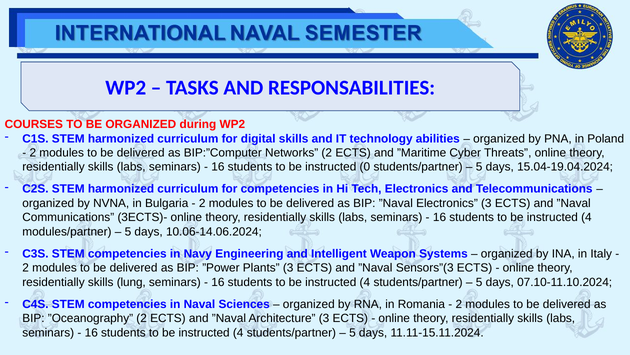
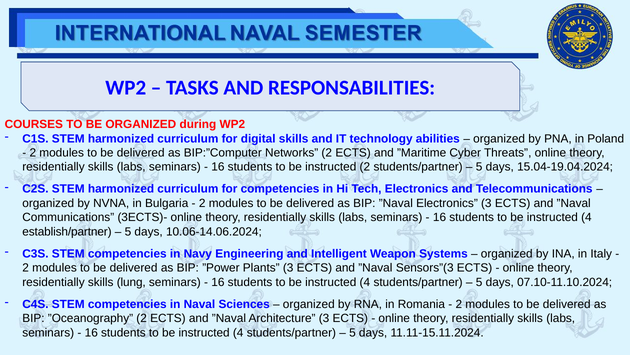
instructed 0: 0 -> 2 (365, 167)
modules/partner: modules/partner -> establish/partner (67, 231)
